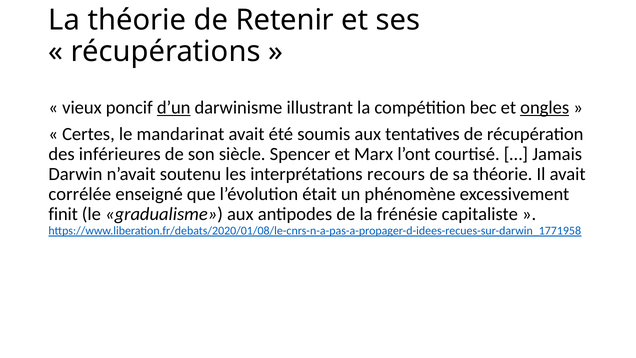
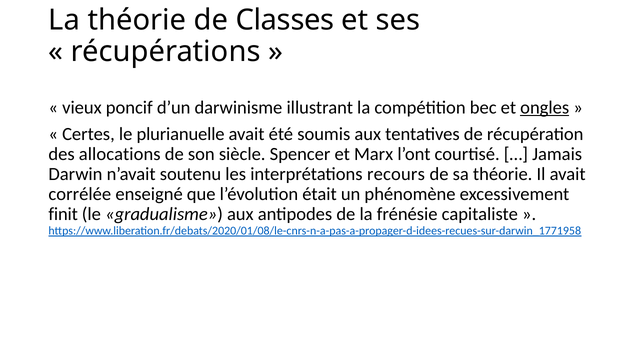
Retenir: Retenir -> Classes (285, 20)
d’un underline: present -> none (174, 107)
mandarinat: mandarinat -> plurianuelle (181, 134)
inférieures: inférieures -> allocations (120, 154)
